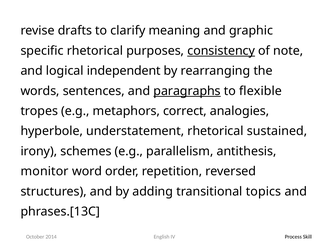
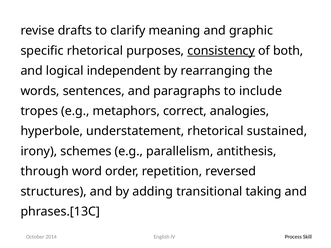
note: note -> both (288, 51)
paragraphs underline: present -> none (187, 91)
flexible: flexible -> include (261, 91)
monitor: monitor -> through (45, 172)
topics: topics -> taking (264, 192)
